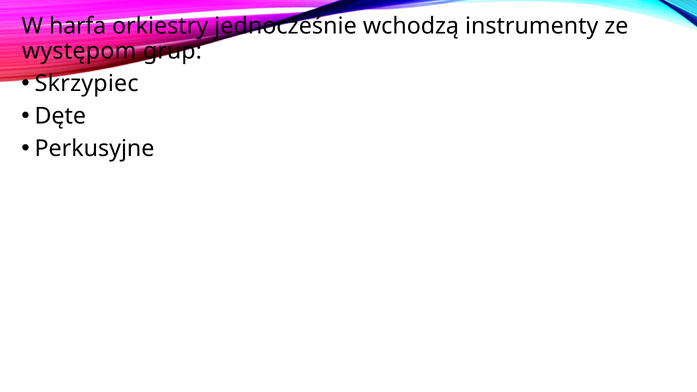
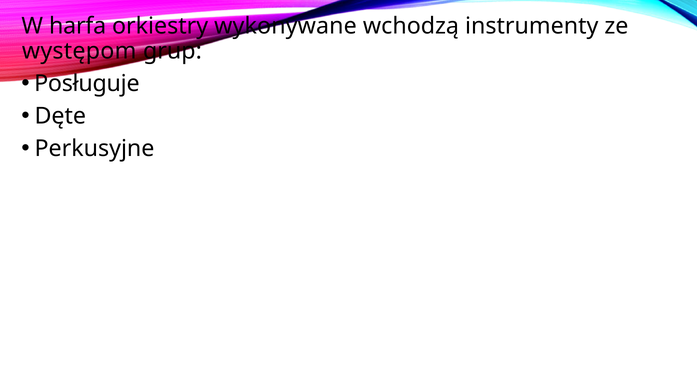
jednocześnie: jednocześnie -> wykonywane (286, 26)
Skrzypiec: Skrzypiec -> Posługuje (87, 84)
